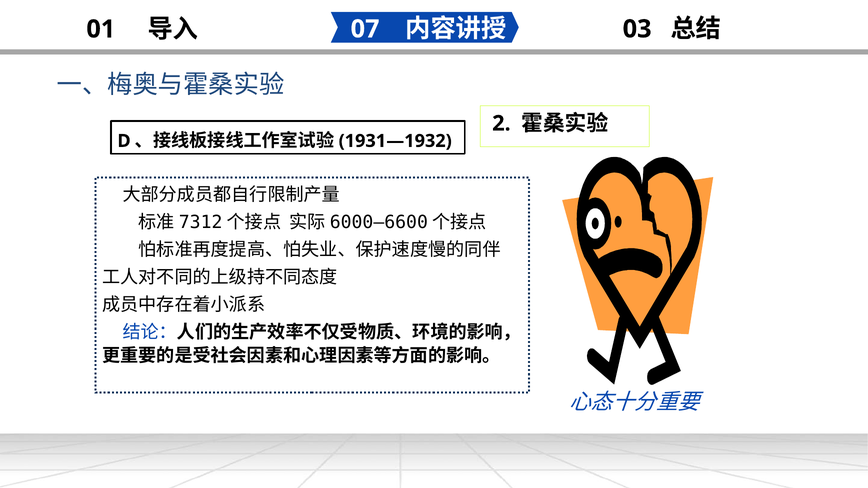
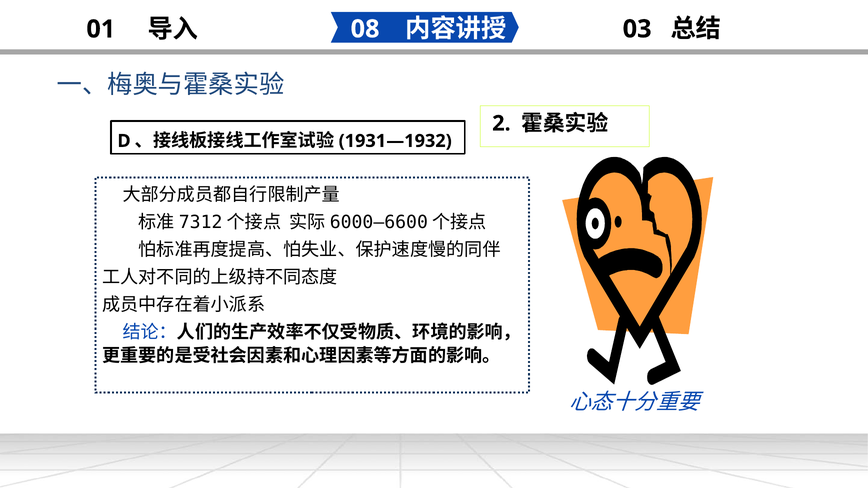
07: 07 -> 08 (365, 29)
